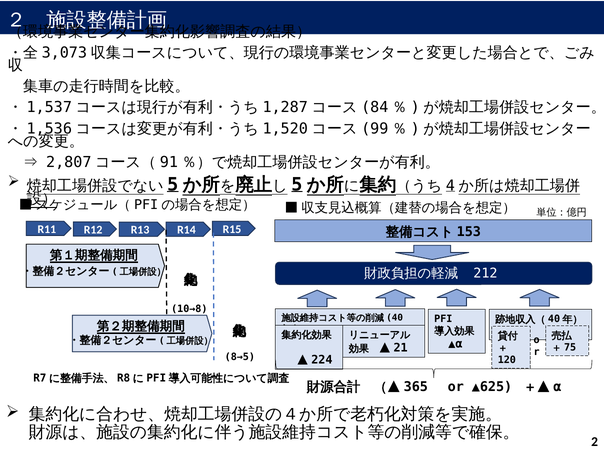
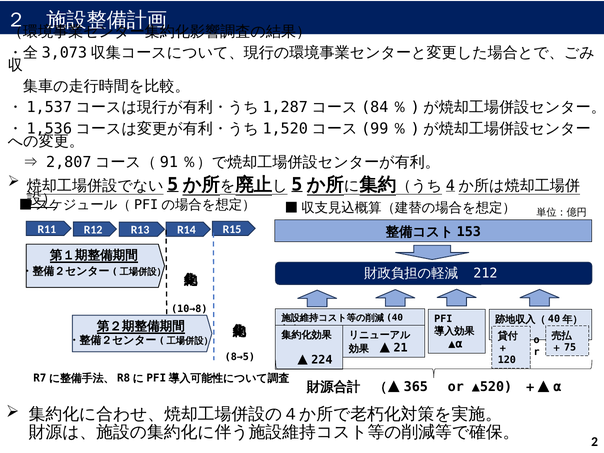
▲625: ▲625 -> ▲520 (492, 387)
